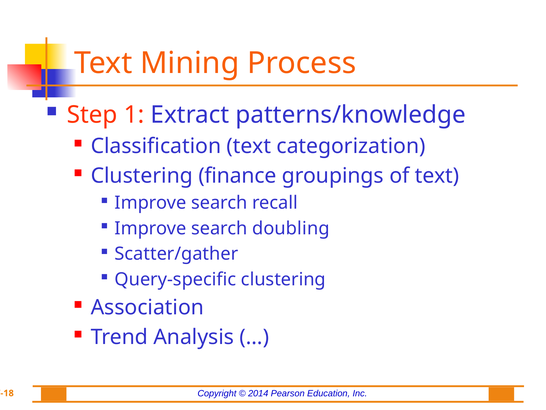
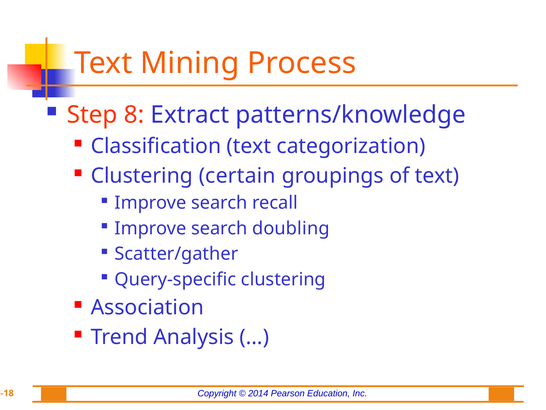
1: 1 -> 8 (134, 115)
finance: finance -> certain (237, 176)
